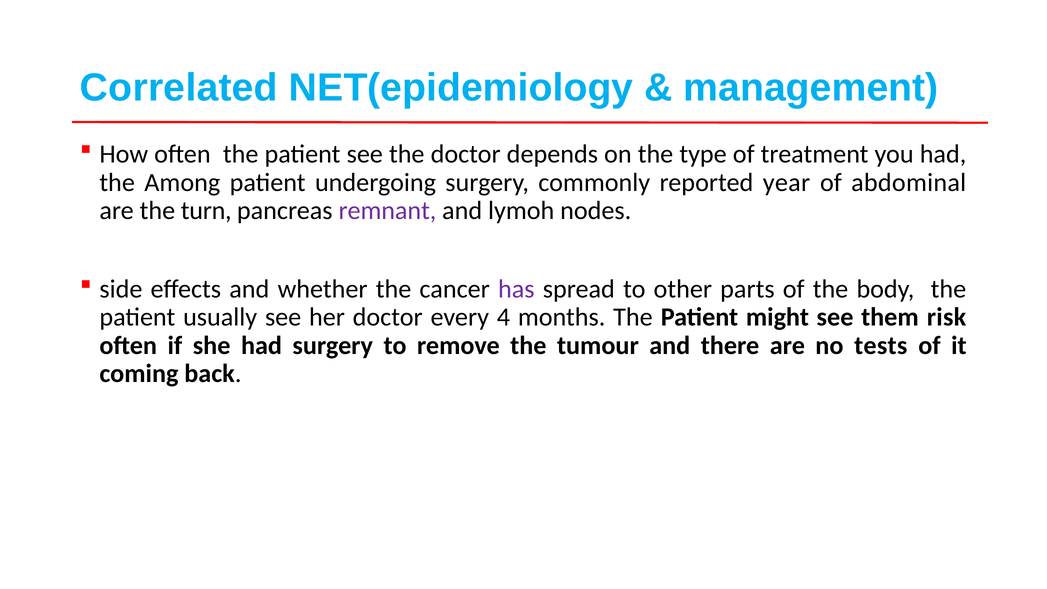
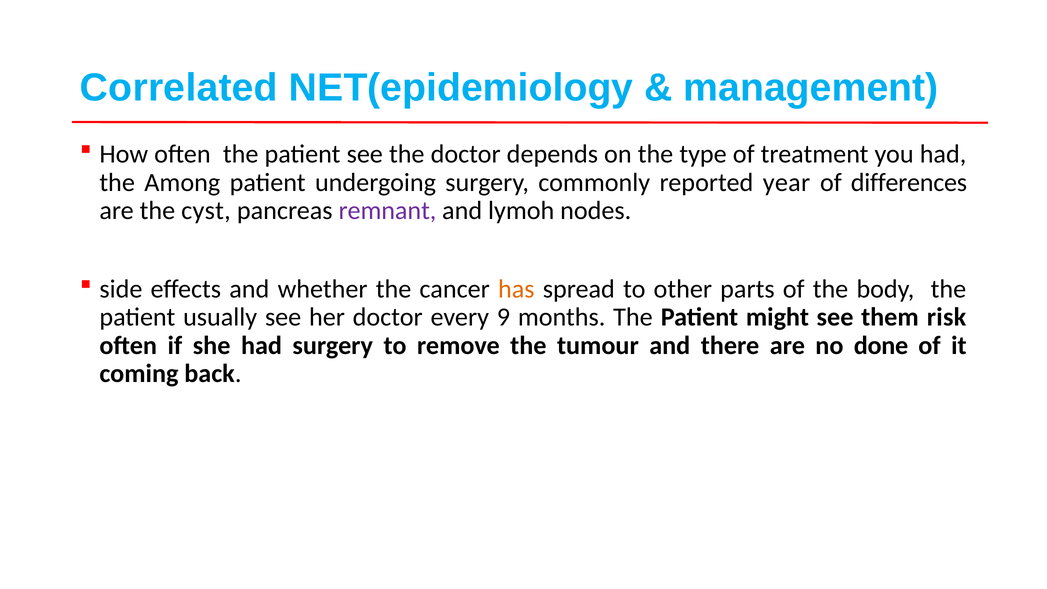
abdominal: abdominal -> differences (909, 182)
turn: turn -> cyst (206, 211)
has colour: purple -> orange (516, 289)
4: 4 -> 9 (503, 317)
tests: tests -> done (881, 345)
